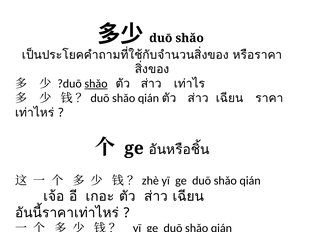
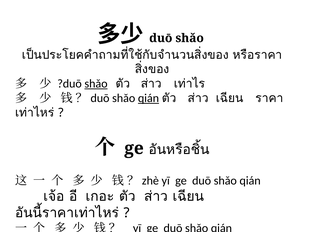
qián underline: none -> present (148, 98)
